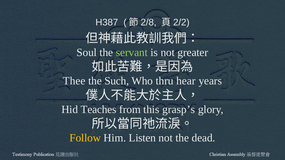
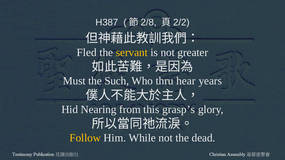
Soul: Soul -> Fled (87, 53)
servant colour: light green -> yellow (132, 53)
Thee: Thee -> Must (74, 81)
Teaches: Teaches -> Nearing (99, 110)
Listen: Listen -> While (142, 138)
